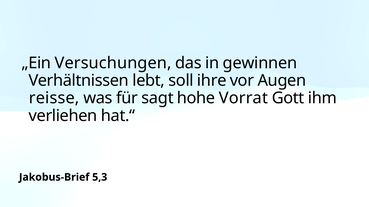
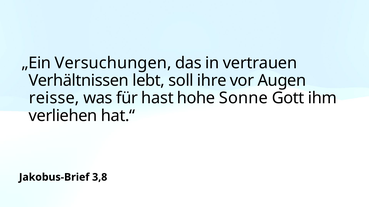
gewinnen: gewinnen -> vertrauen (260, 63)
sagt: sagt -> hast (157, 98)
Vorrat: Vorrat -> Sonne (243, 98)
5,3: 5,3 -> 3,8 (100, 178)
